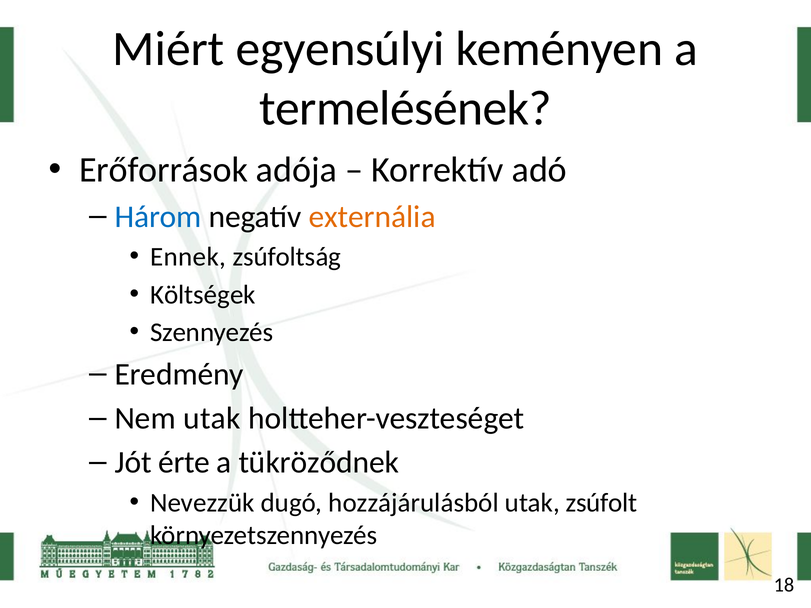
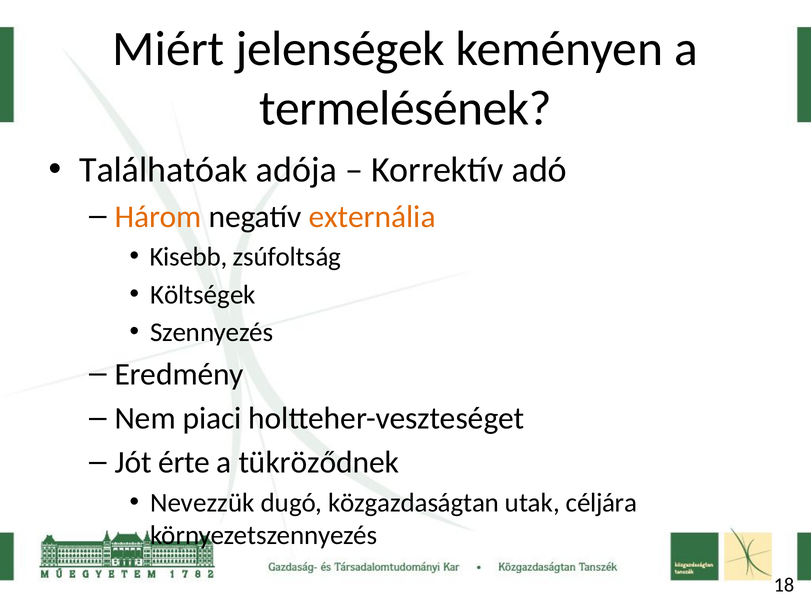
egyensúlyi: egyensúlyi -> jelenségek (340, 49)
Erőforrások: Erőforrások -> Találhatóak (163, 170)
Három colour: blue -> orange (158, 217)
Ennek: Ennek -> Kisebb (188, 257)
Nem utak: utak -> piaci (212, 419)
hozzájárulásból: hozzájárulásból -> közgazdaságtan (414, 503)
zsúfolt: zsúfolt -> céljára (601, 503)
